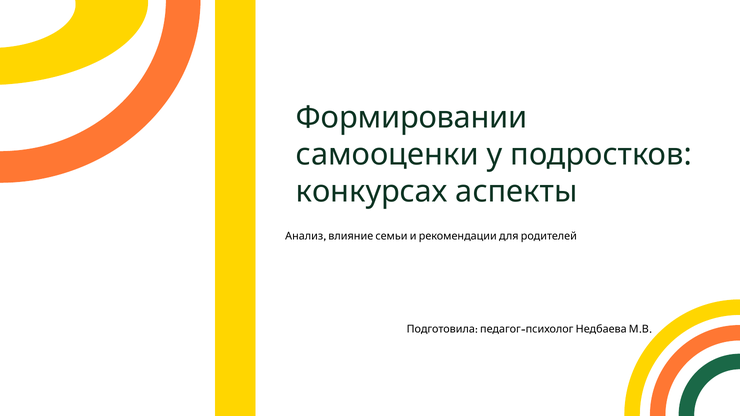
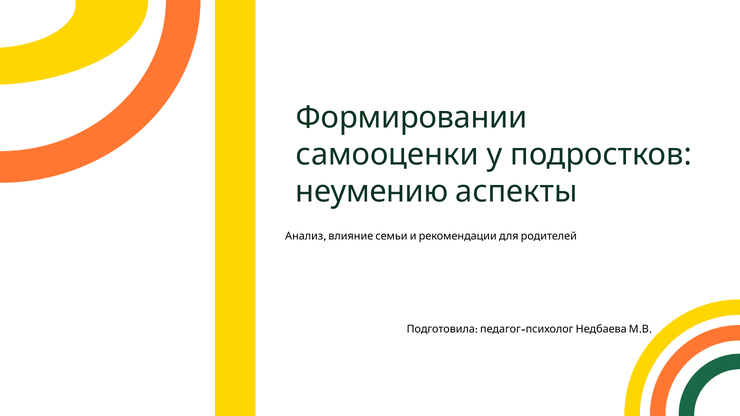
конкурсах: конкурсах -> неумению (372, 192)
